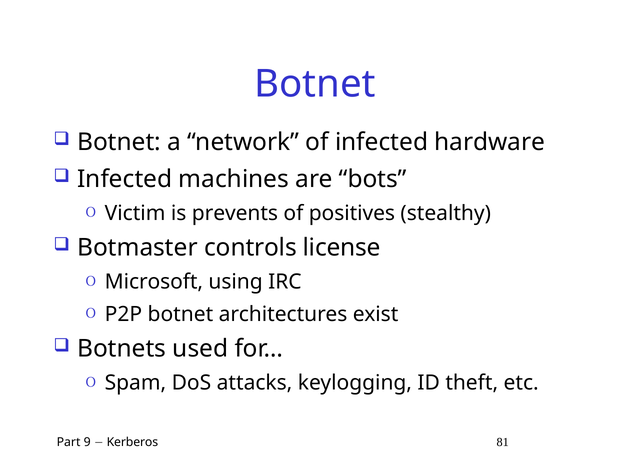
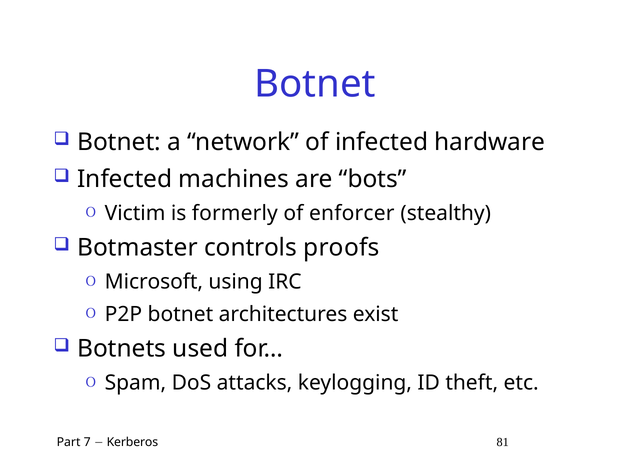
prevents: prevents -> formerly (235, 213)
positives: positives -> enforcer (352, 213)
license: license -> proofs (341, 248)
9: 9 -> 7 (87, 442)
